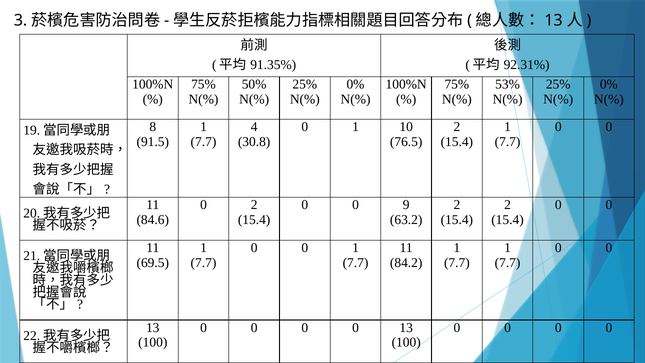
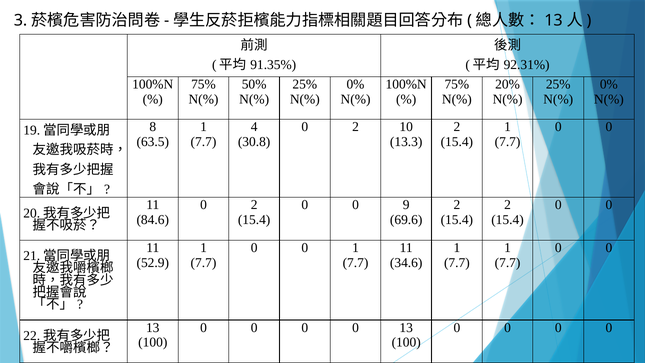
53%: 53% -> 20% (508, 84)
1: 1 -> 2 (356, 127)
91.5: 91.5 -> 63.5 (153, 142)
76.5: 76.5 -> 13.3 (406, 142)
63.2: 63.2 -> 69.6 (406, 220)
69.5: 69.5 -> 52.9 (153, 262)
84.2: 84.2 -> 34.6 (406, 262)
